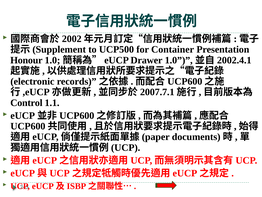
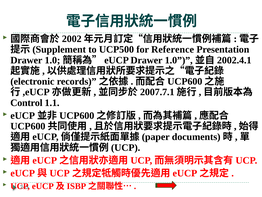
Container: Container -> Reference (173, 49)
Honour: Honour -> Drawer (26, 60)
